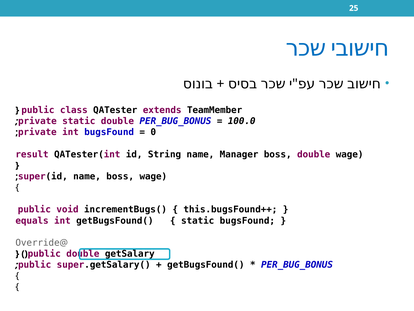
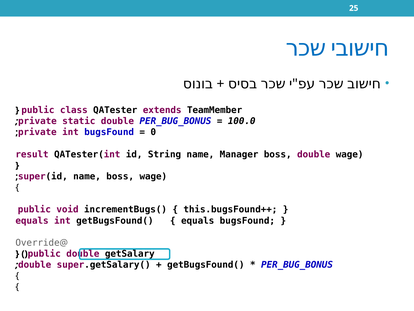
static: static -> equals (198, 220)
public: public -> double (35, 264)
